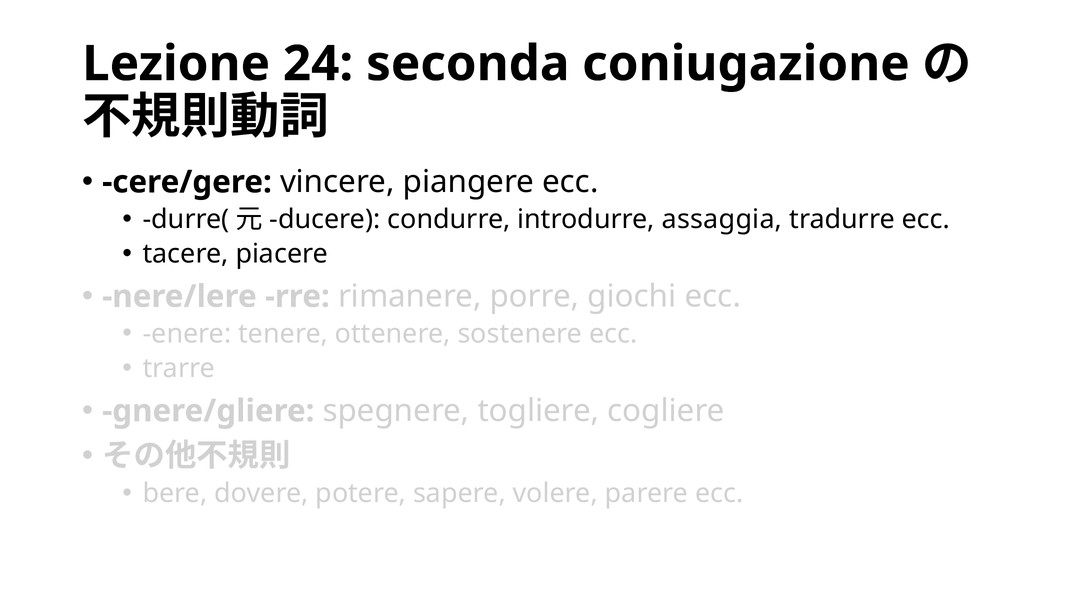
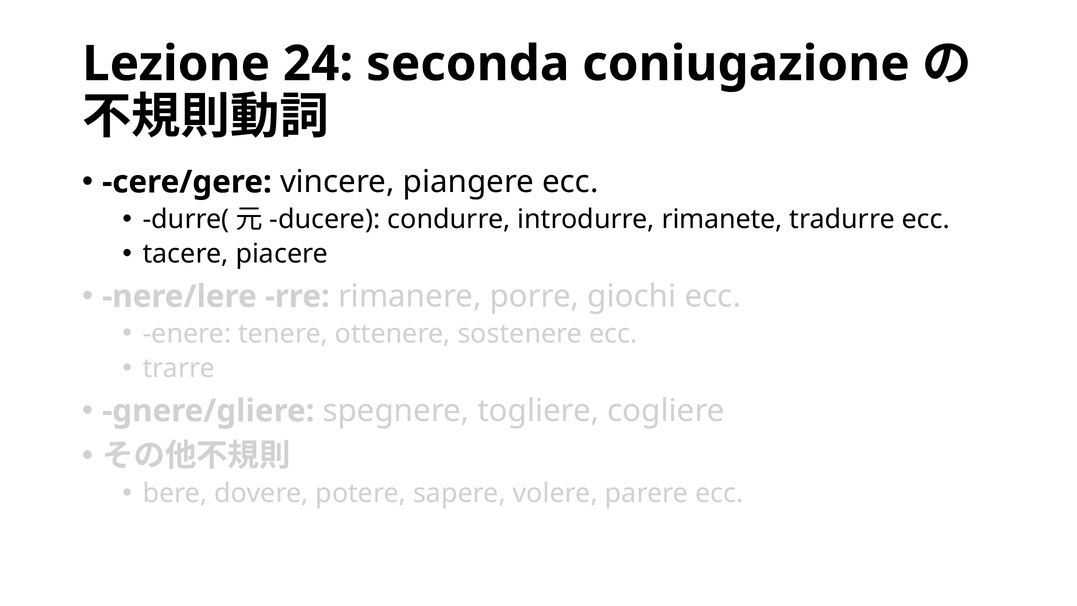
assaggia: assaggia -> rimanete (722, 219)
